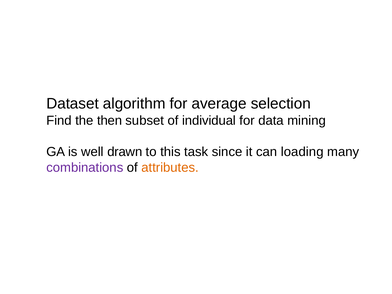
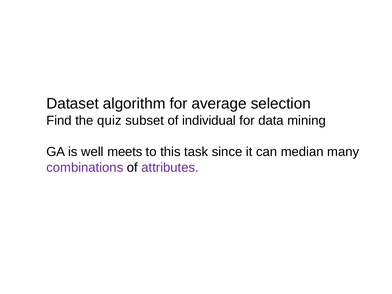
then: then -> quiz (109, 120)
drawn: drawn -> meets (125, 152)
loading: loading -> median (302, 152)
attributes colour: orange -> purple (170, 167)
